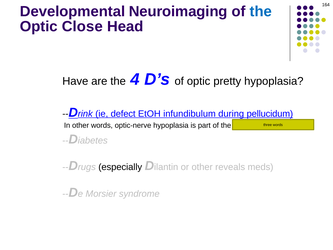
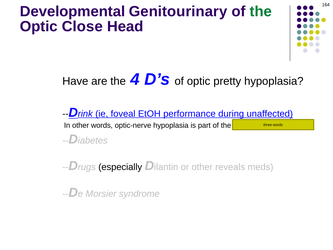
Neuroimaging: Neuroimaging -> Genitourinary (178, 11)
the colour: blue -> green (261, 11)
defect: defect -> foveal (123, 114)
infundibulum: infundibulum -> performance (189, 114)
pellucidum: pellucidum -> unaffected (270, 114)
